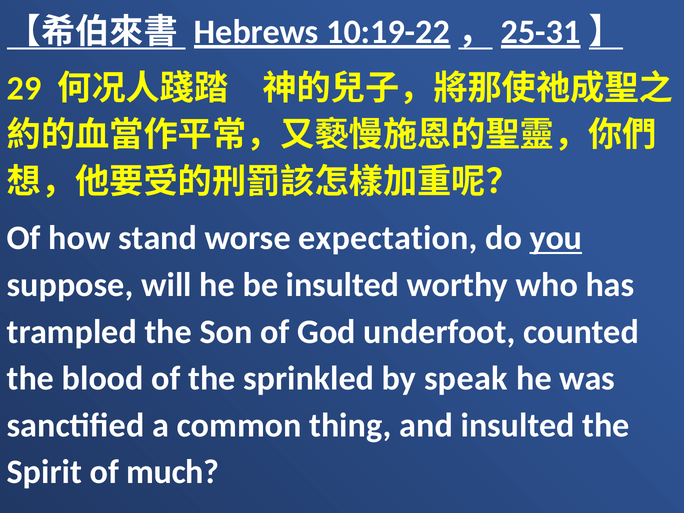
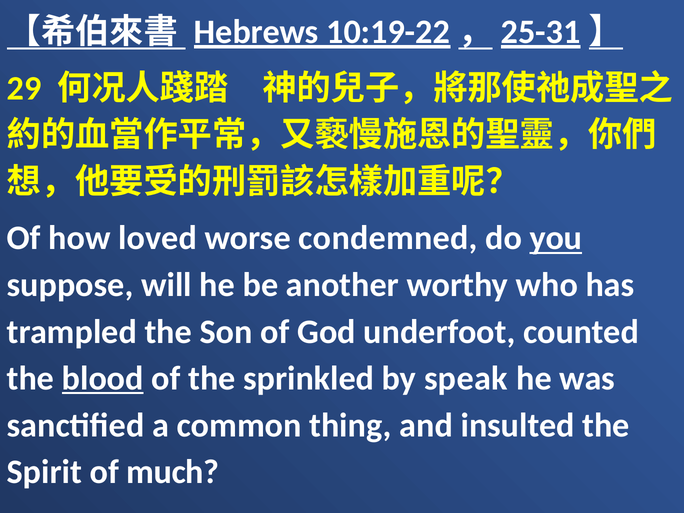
stand: stand -> loved (158, 238)
expectation: expectation -> condemned (388, 238)
be insulted: insulted -> another (342, 285)
blood underline: none -> present (103, 379)
